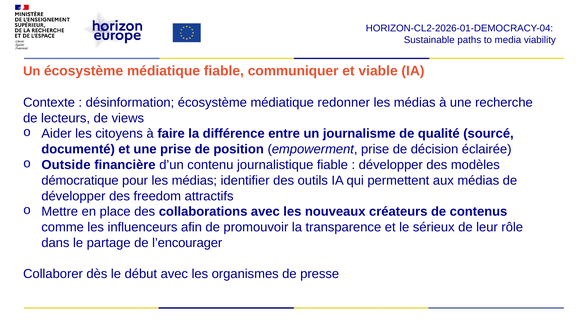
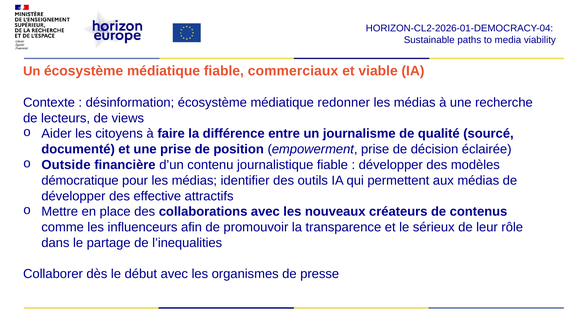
communiquer: communiquer -> commerciaux (293, 71)
freedom: freedom -> effective (157, 196)
l’encourager: l’encourager -> l’inequalities (187, 243)
